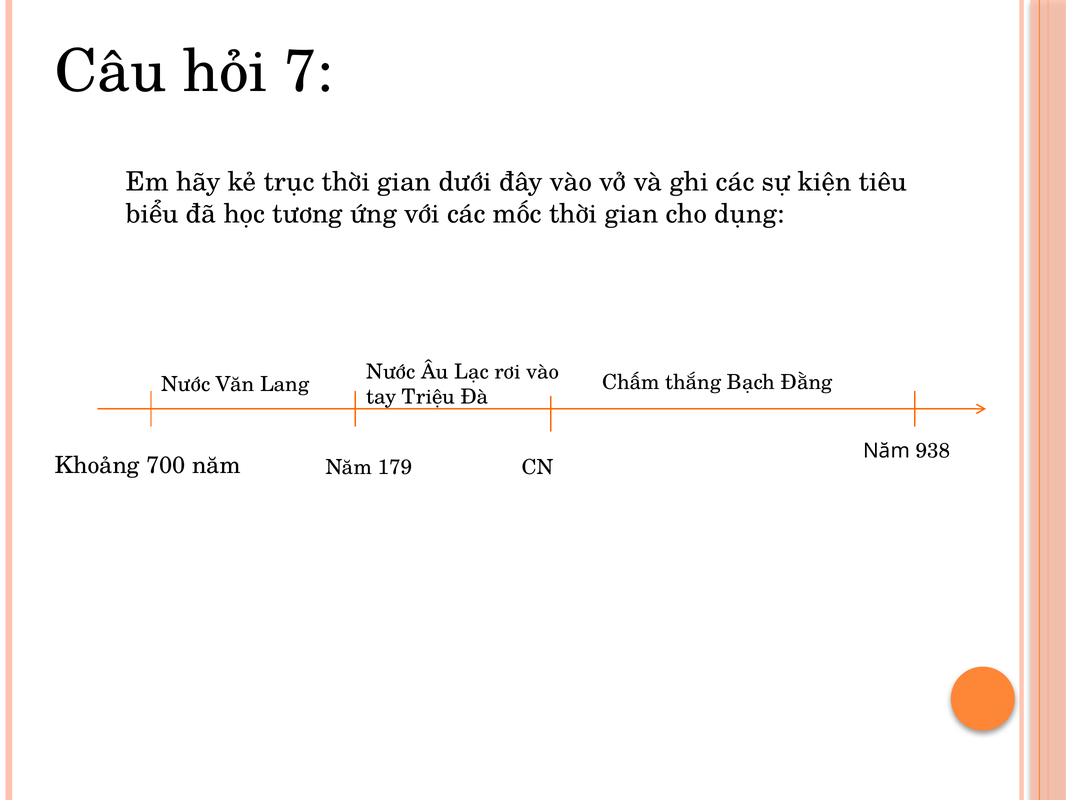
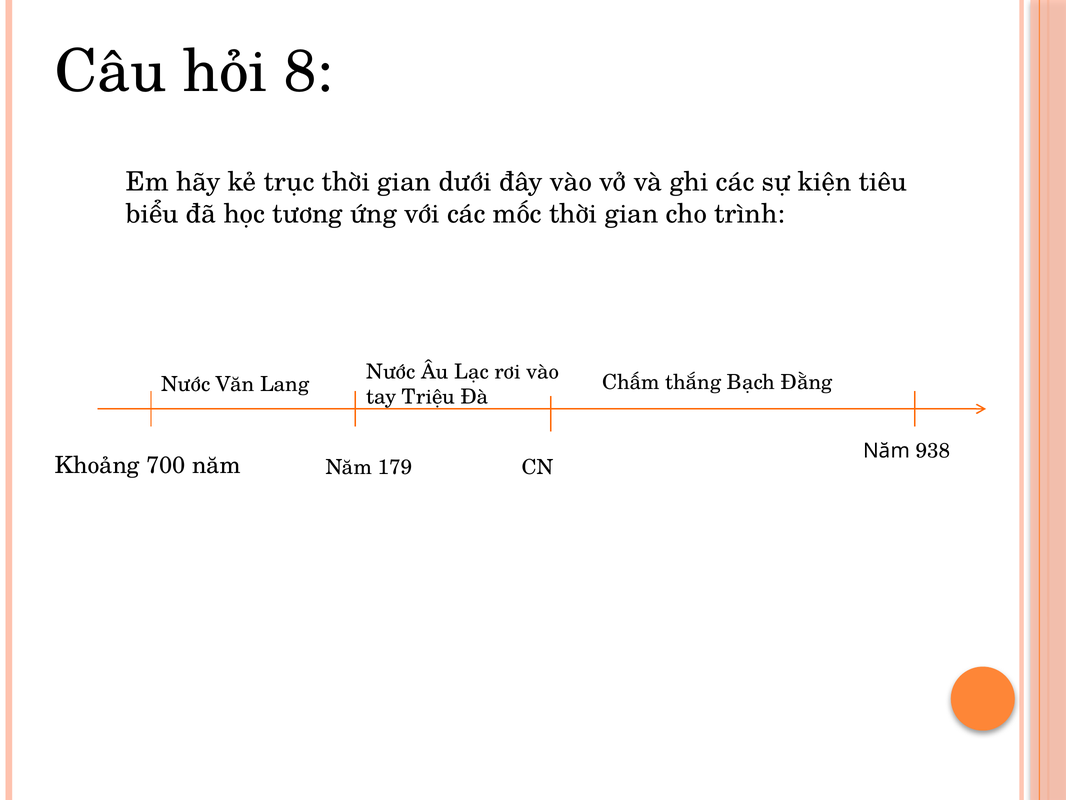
7: 7 -> 8 (308, 72)
dụng: dụng -> trình (750, 214)
